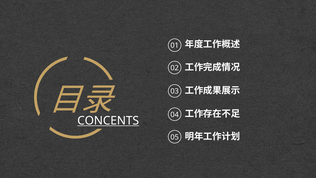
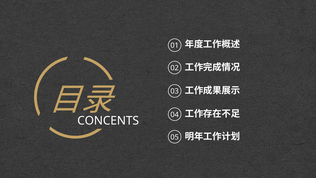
CONCENTS underline: present -> none (108, 120)
